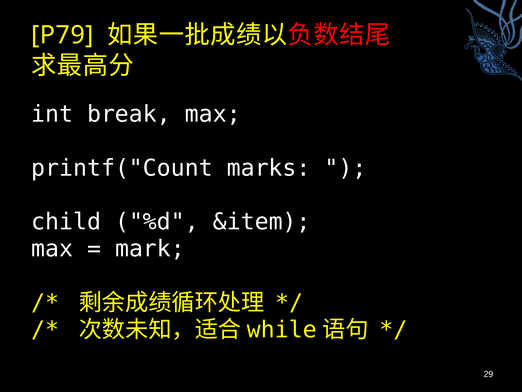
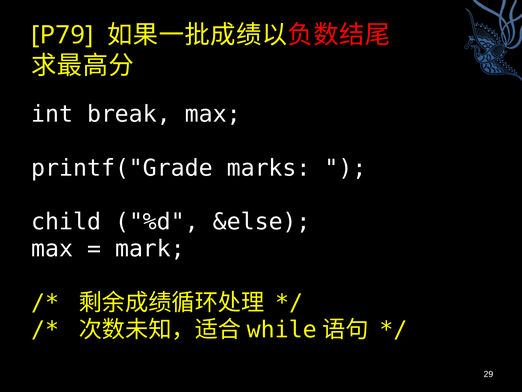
printf("Count: printf("Count -> printf("Grade (122, 168)
&item: &item -> &else (262, 222)
